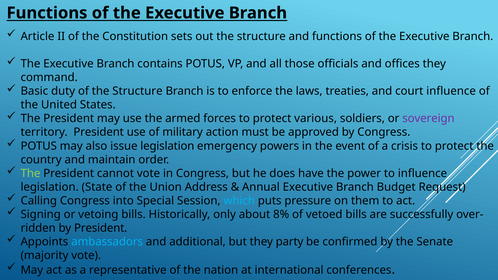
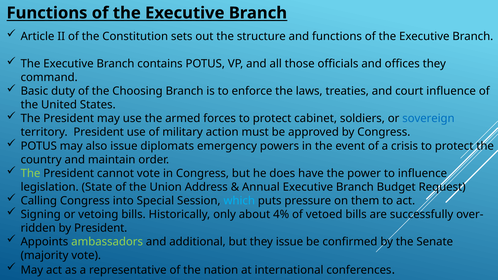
of the Structure: Structure -> Choosing (138, 91)
various: various -> cabinet (316, 119)
sovereign colour: purple -> blue (428, 119)
issue legislation: legislation -> diplomats (167, 146)
8%: 8% -> 4% (281, 214)
ambassadors colour: light blue -> light green (107, 242)
they party: party -> issue (289, 242)
